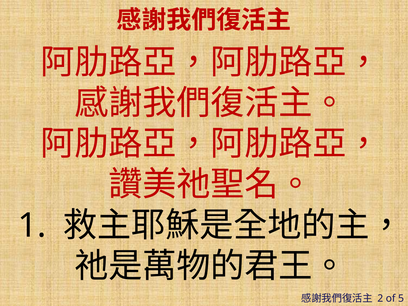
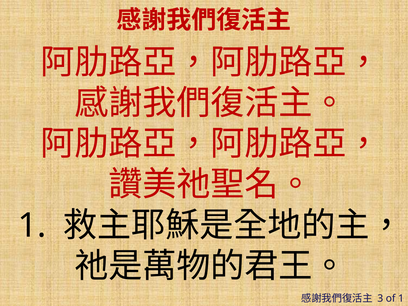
2: 2 -> 3 (380, 298)
of 5: 5 -> 1 (401, 298)
